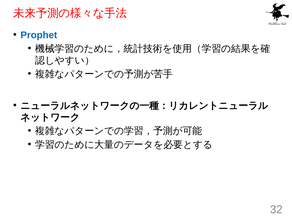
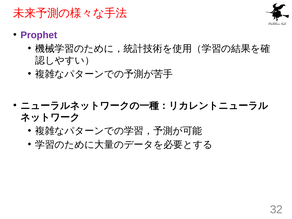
Prophet colour: blue -> purple (39, 35)
